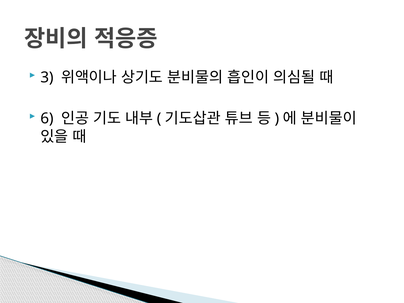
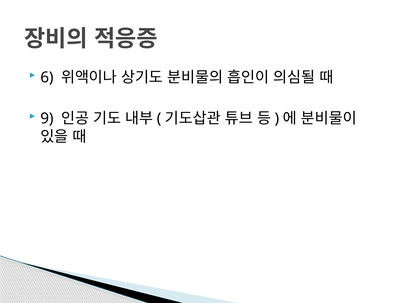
3: 3 -> 6 (47, 78)
6: 6 -> 9 (47, 118)
